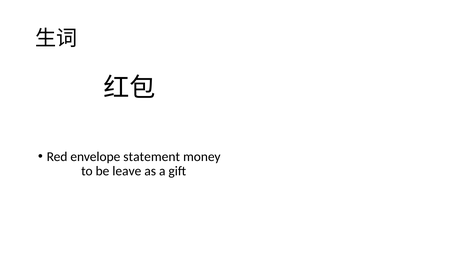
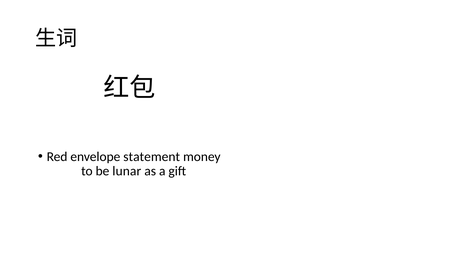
leave: leave -> lunar (127, 171)
